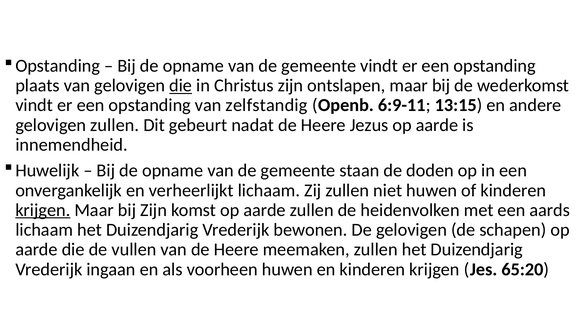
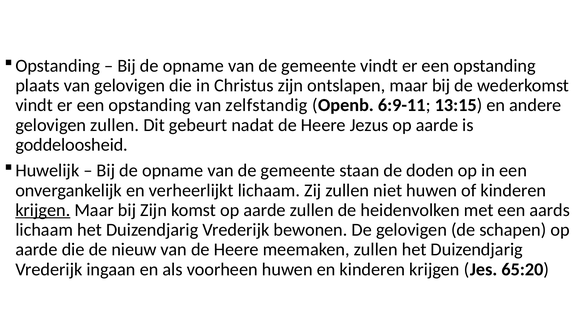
die underline: present -> none (181, 86)
innemendheid: innemendheid -> goddeloosheid (72, 145)
vullen: vullen -> nieuw (134, 250)
